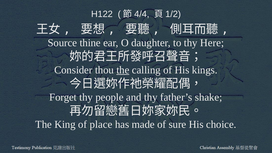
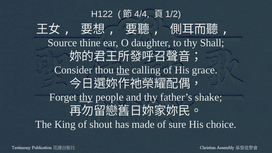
Here: Here -> Shall (212, 43)
kings: kings -> grace (205, 70)
thy underline: none -> present (86, 97)
place: place -> shout (101, 124)
